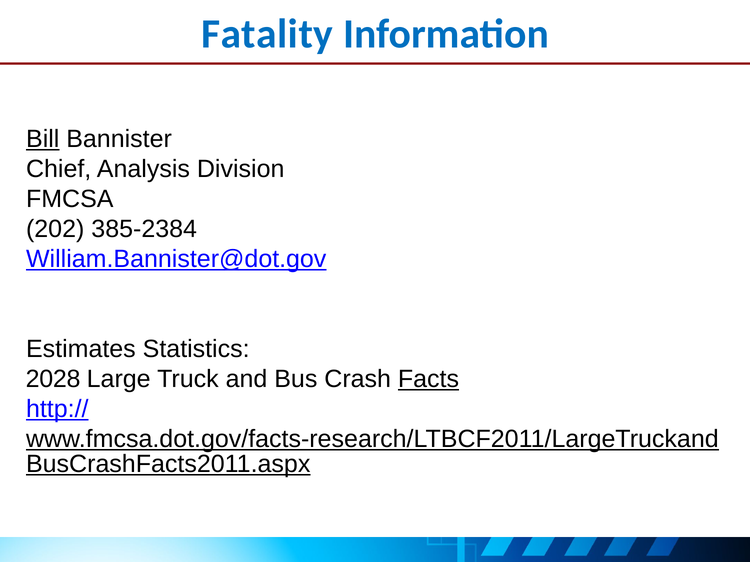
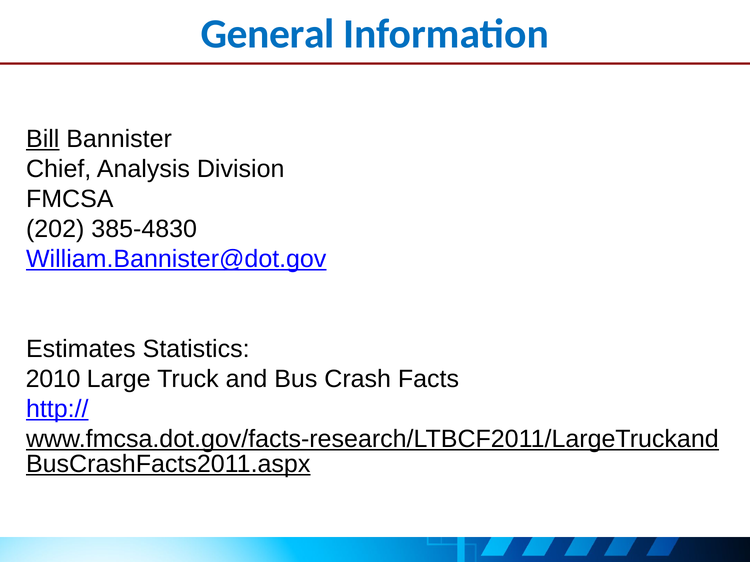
Fatality: Fatality -> General (267, 34)
385-2384: 385-2384 -> 385-4830 (144, 229)
2028: 2028 -> 2010 (53, 379)
Facts underline: present -> none (428, 379)
